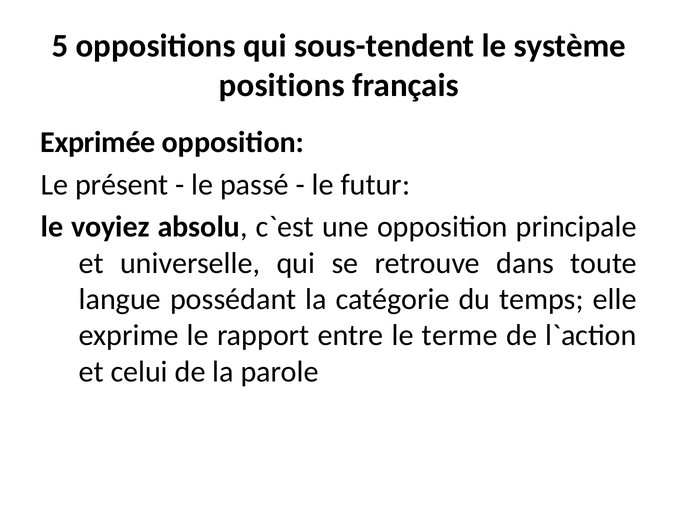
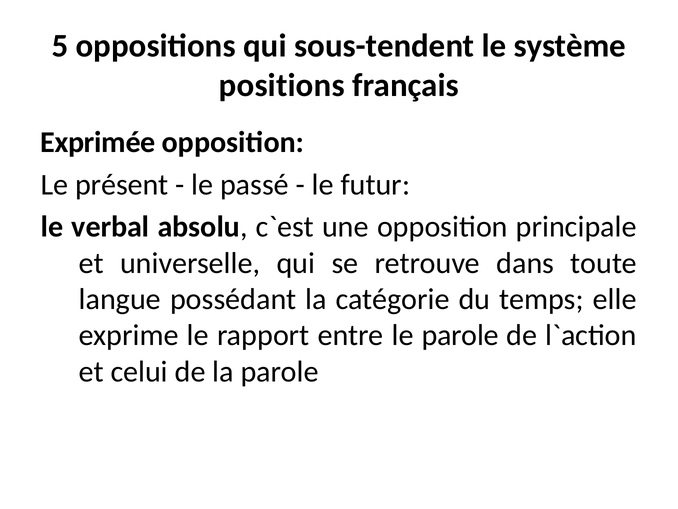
voyiez: voyiez -> verbal (110, 227)
le terme: terme -> parole (460, 335)
